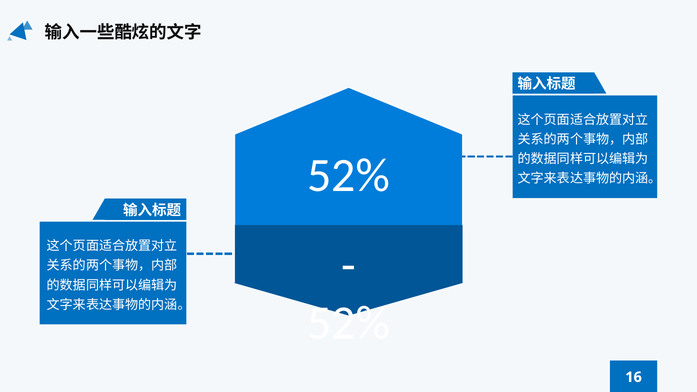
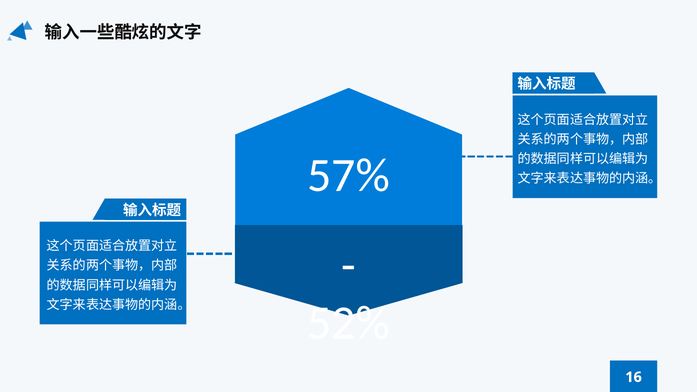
52%: 52% -> 57% (349, 176)
